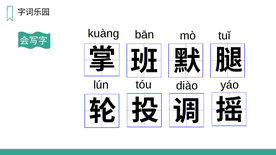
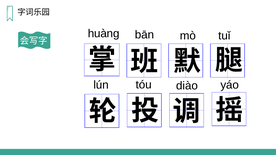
kuànɡ: kuànɡ -> huàng (104, 33)
